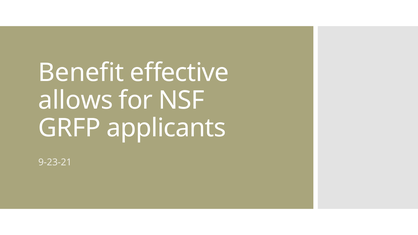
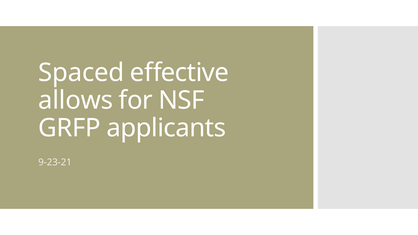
Benefit: Benefit -> Spaced (81, 73)
